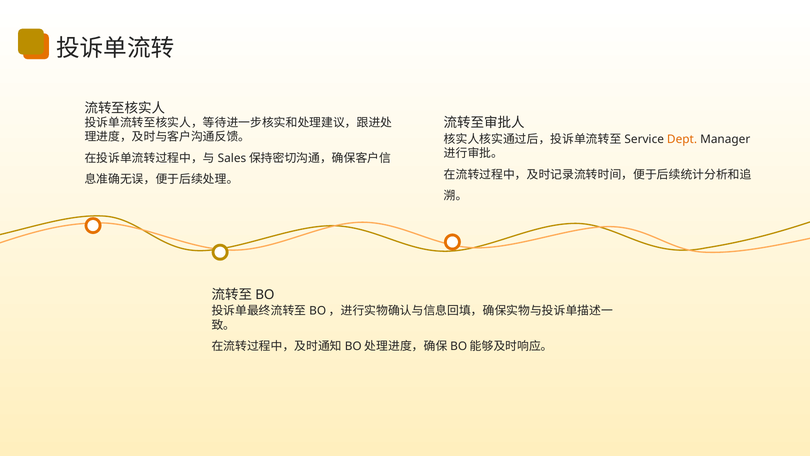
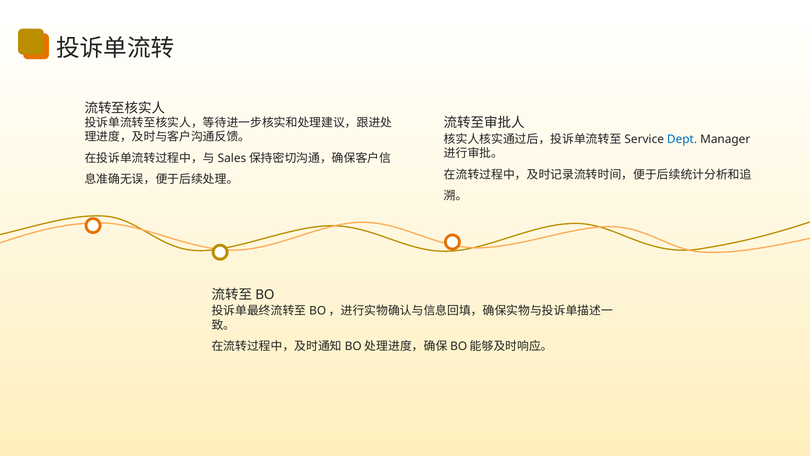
Dept colour: orange -> blue (682, 139)
